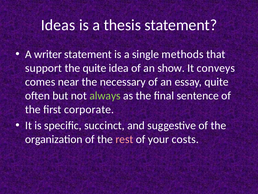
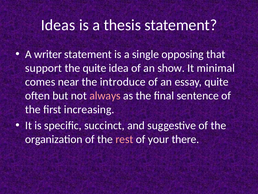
methods: methods -> opposing (183, 54)
conveys: conveys -> minimal (216, 68)
necessary: necessary -> introduce (123, 82)
always colour: light green -> pink (105, 95)
corporate: corporate -> increasing (89, 109)
costs: costs -> there (185, 139)
